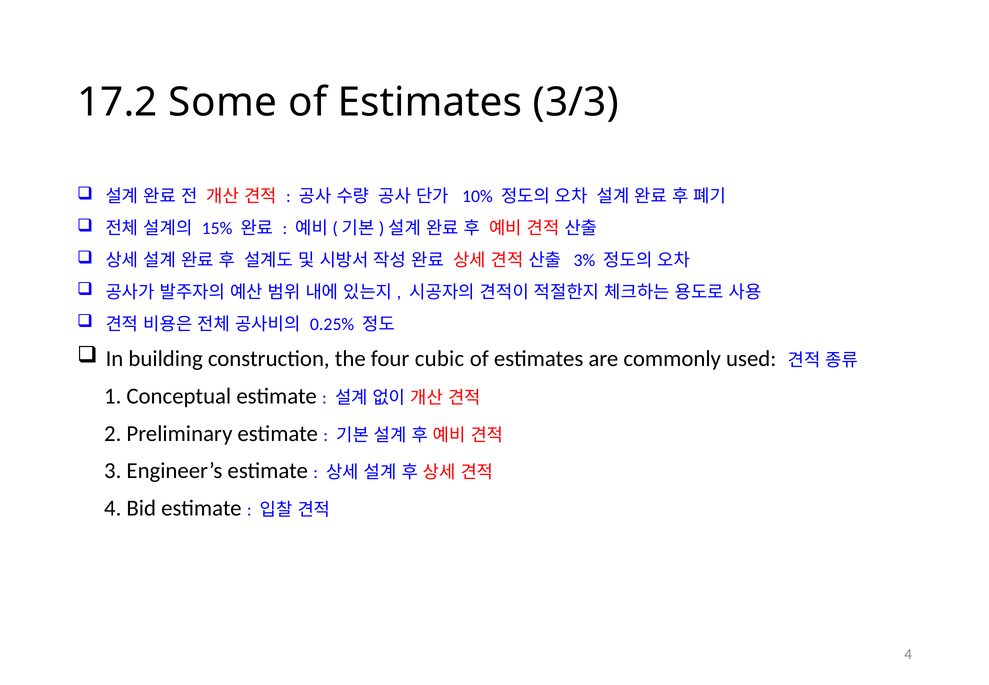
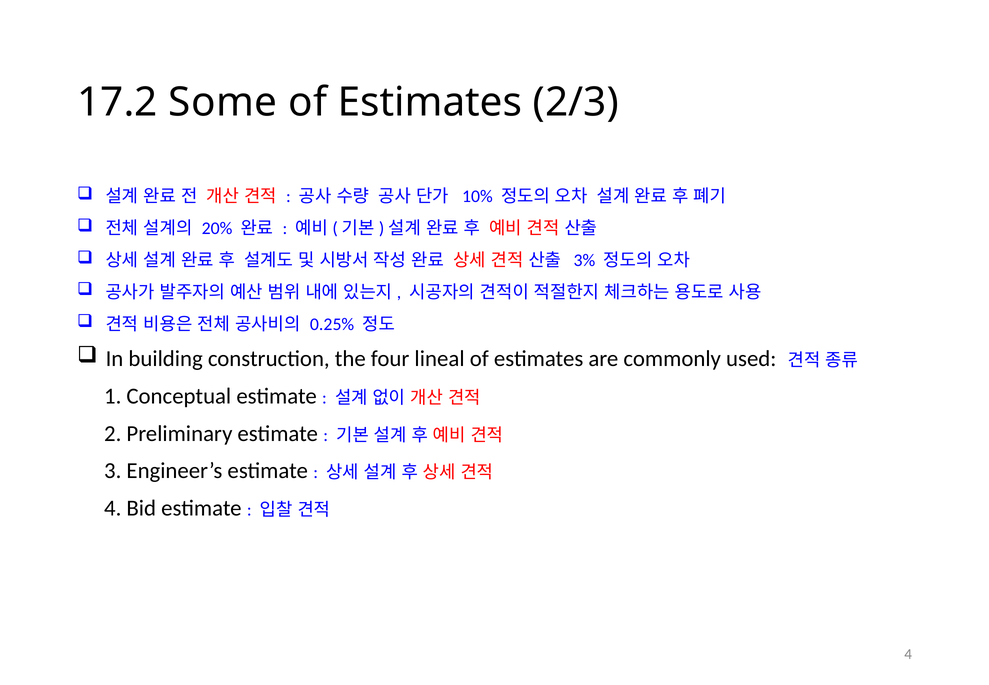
3/3: 3/3 -> 2/3 (576, 102)
15%: 15% -> 20% (217, 228)
cubic: cubic -> lineal (440, 359)
